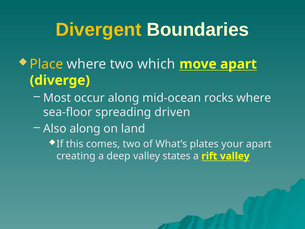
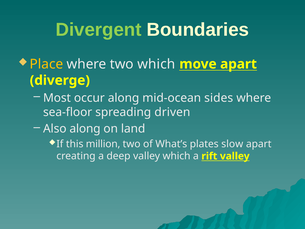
Divergent colour: yellow -> light green (99, 30)
rocks: rocks -> sides (219, 98)
comes: comes -> million (103, 144)
your: your -> slow (232, 144)
valley states: states -> which (177, 156)
